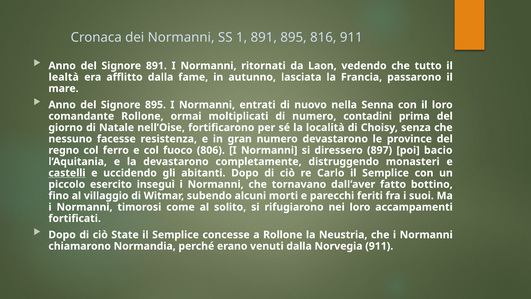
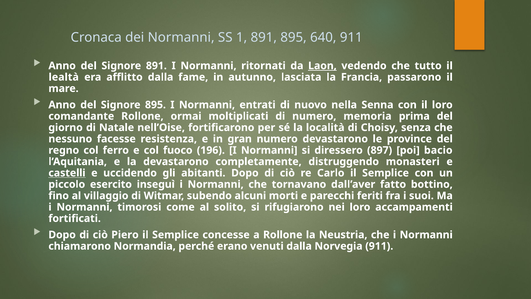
816: 816 -> 640 (323, 37)
Laon underline: none -> present (322, 66)
contadini: contadini -> memoria (368, 116)
806: 806 -> 196 (211, 150)
State: State -> Piero (125, 235)
